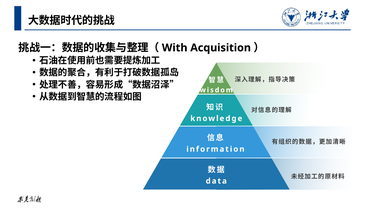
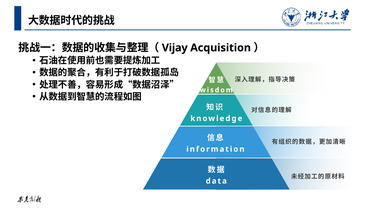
With: With -> Vijay (175, 48)
